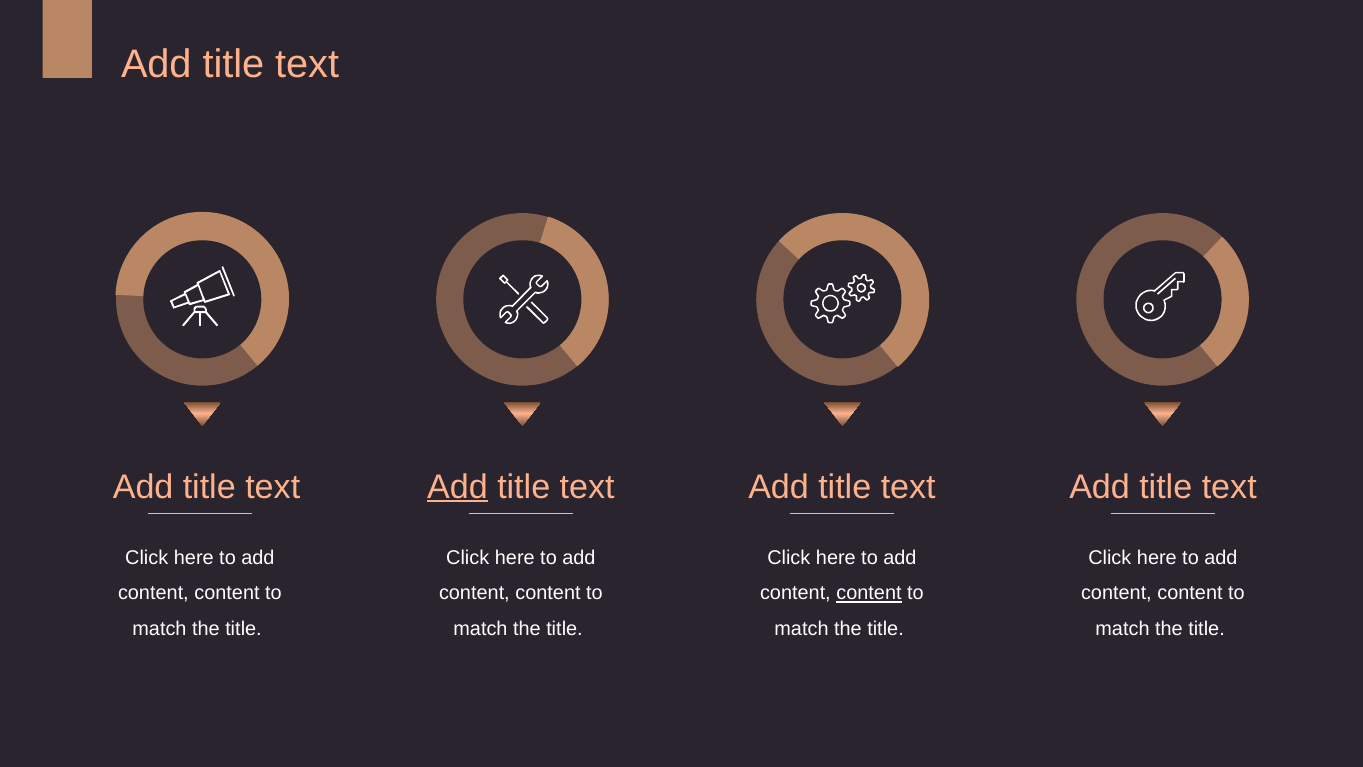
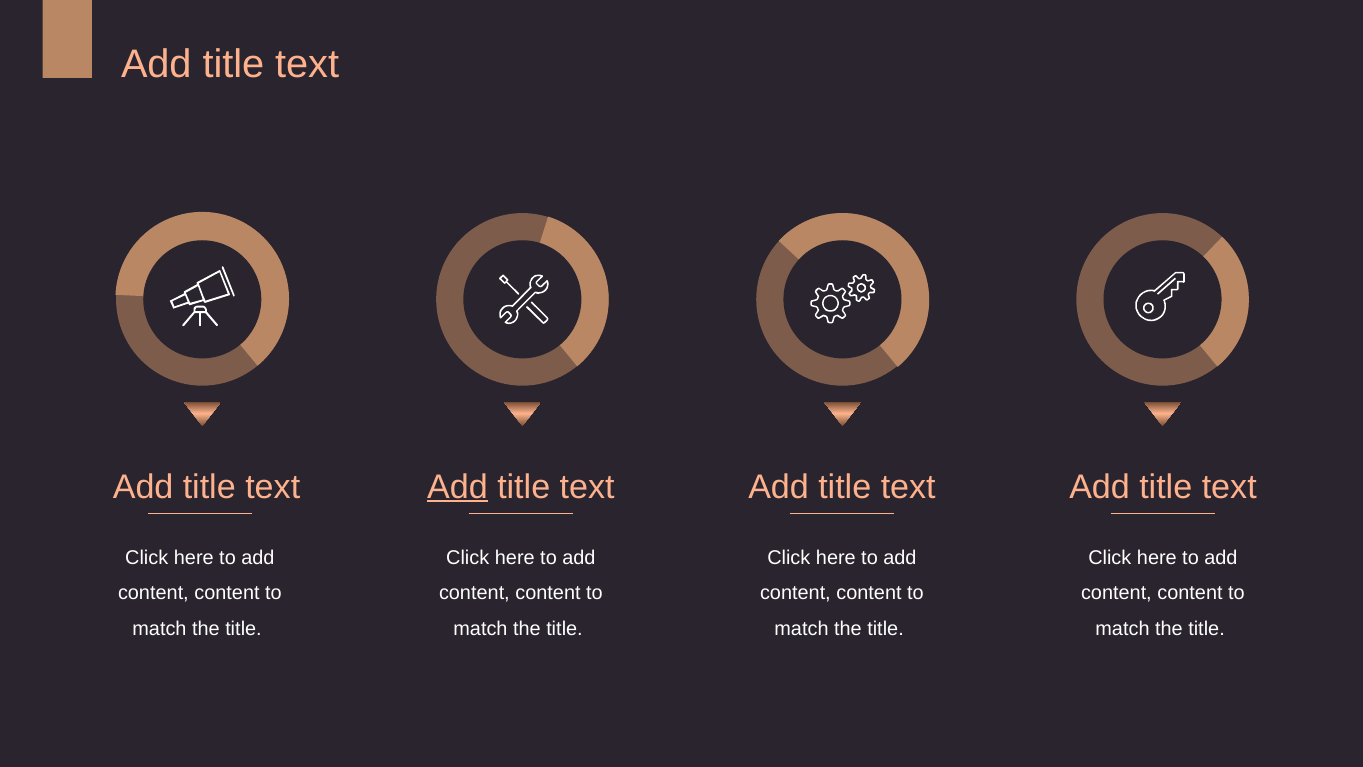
content underline: present -> none (869, 593)
